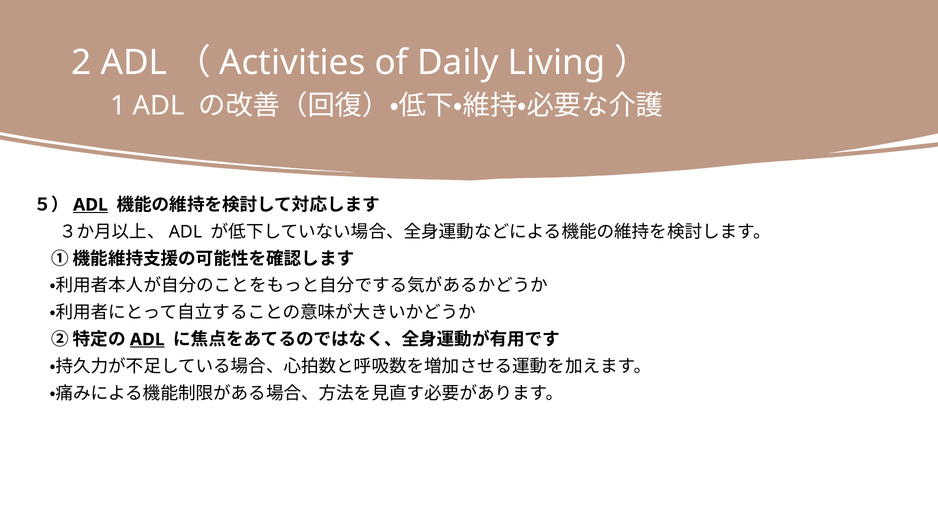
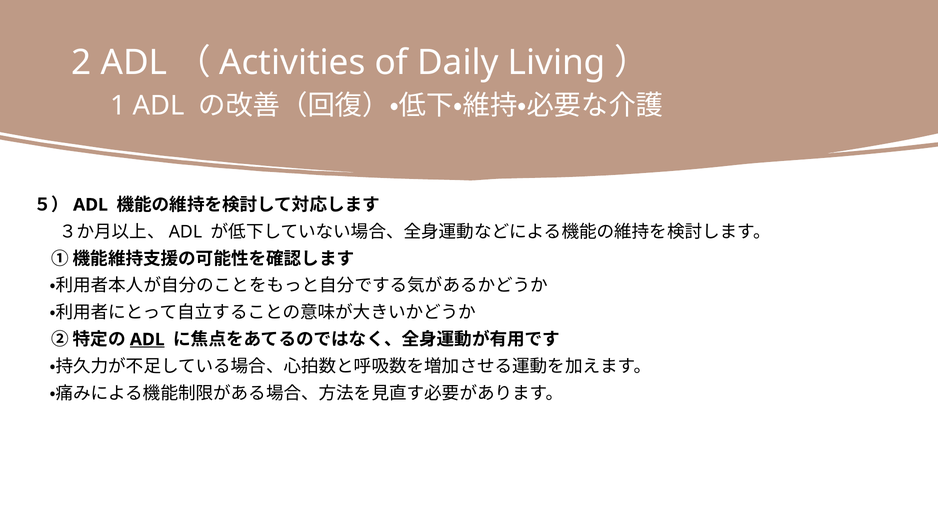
ADL underline: present -> none (90, 205)
